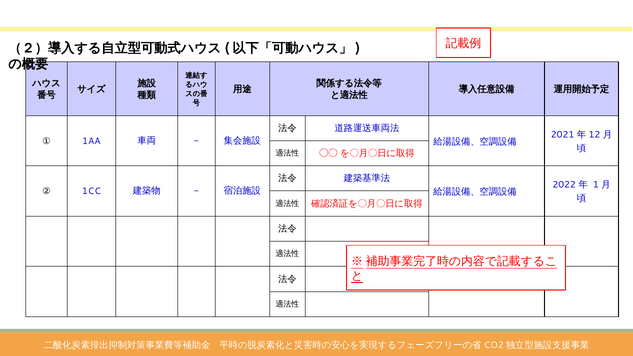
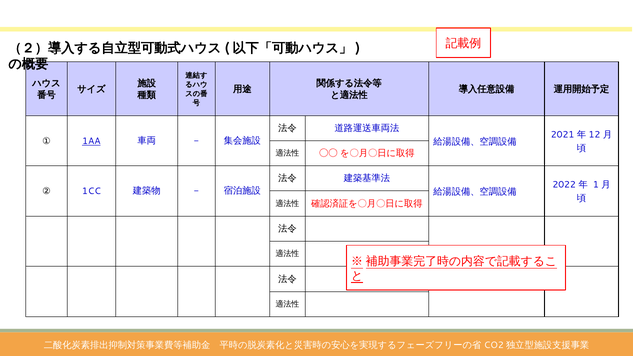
1AA underline: none -> present (91, 141)
